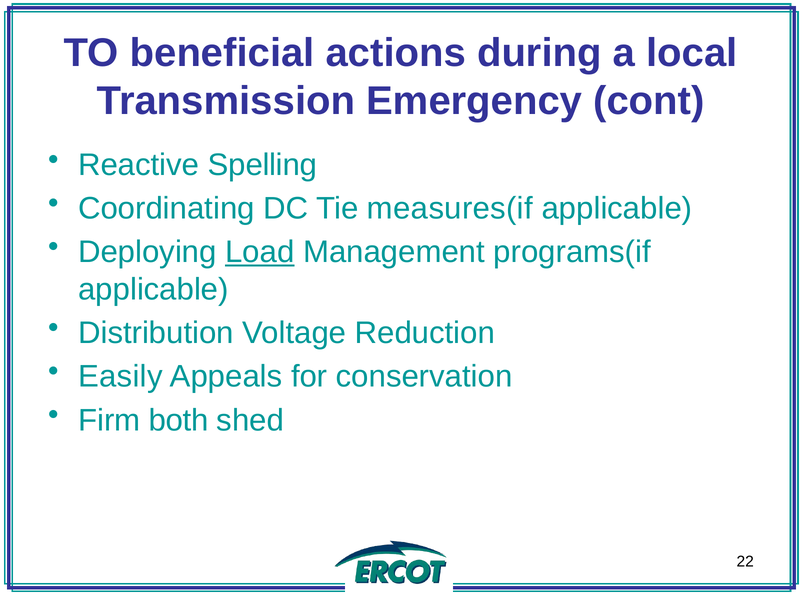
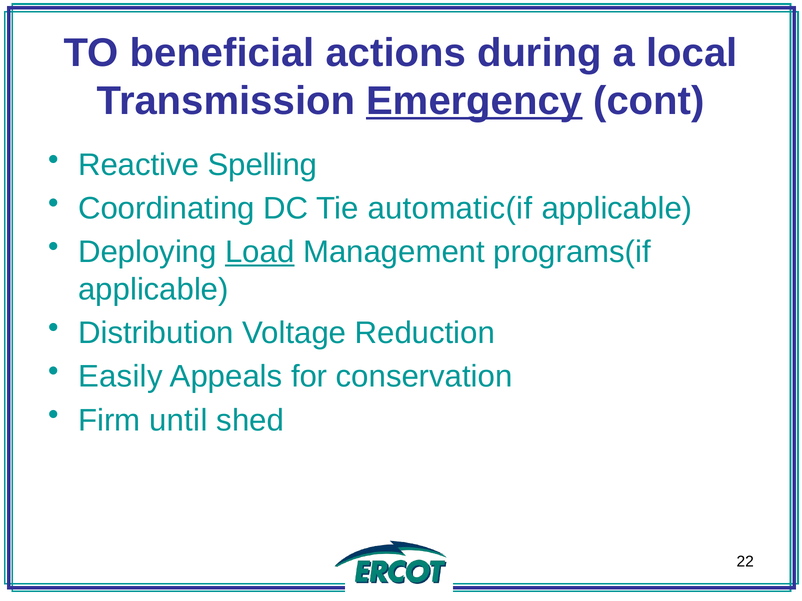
Emergency underline: none -> present (474, 101)
measures(if: measures(if -> automatic(if (450, 209)
both: both -> until (178, 421)
